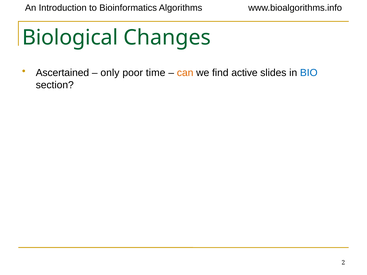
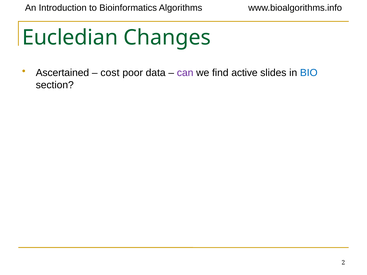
Biological: Biological -> Eucledian (70, 38)
only: only -> cost (110, 73)
time: time -> data (156, 73)
can colour: orange -> purple (185, 73)
